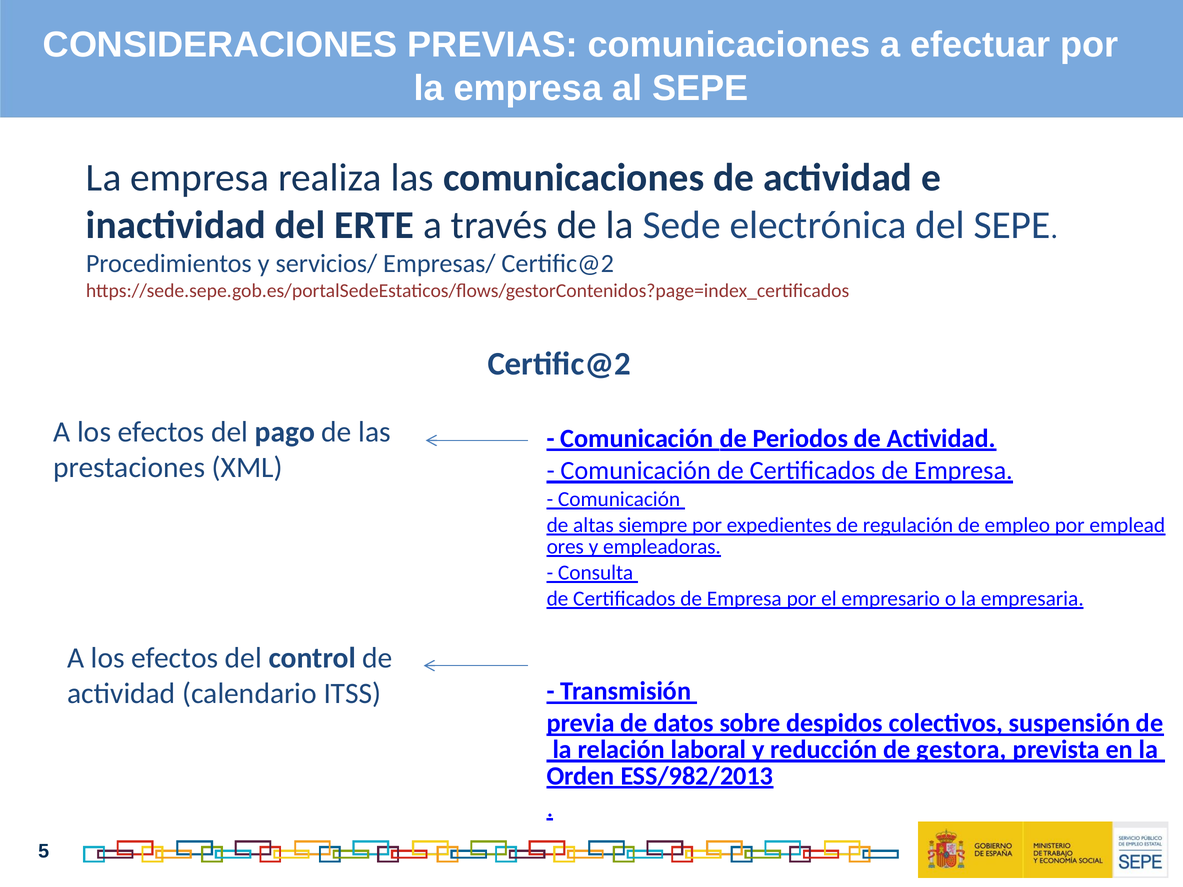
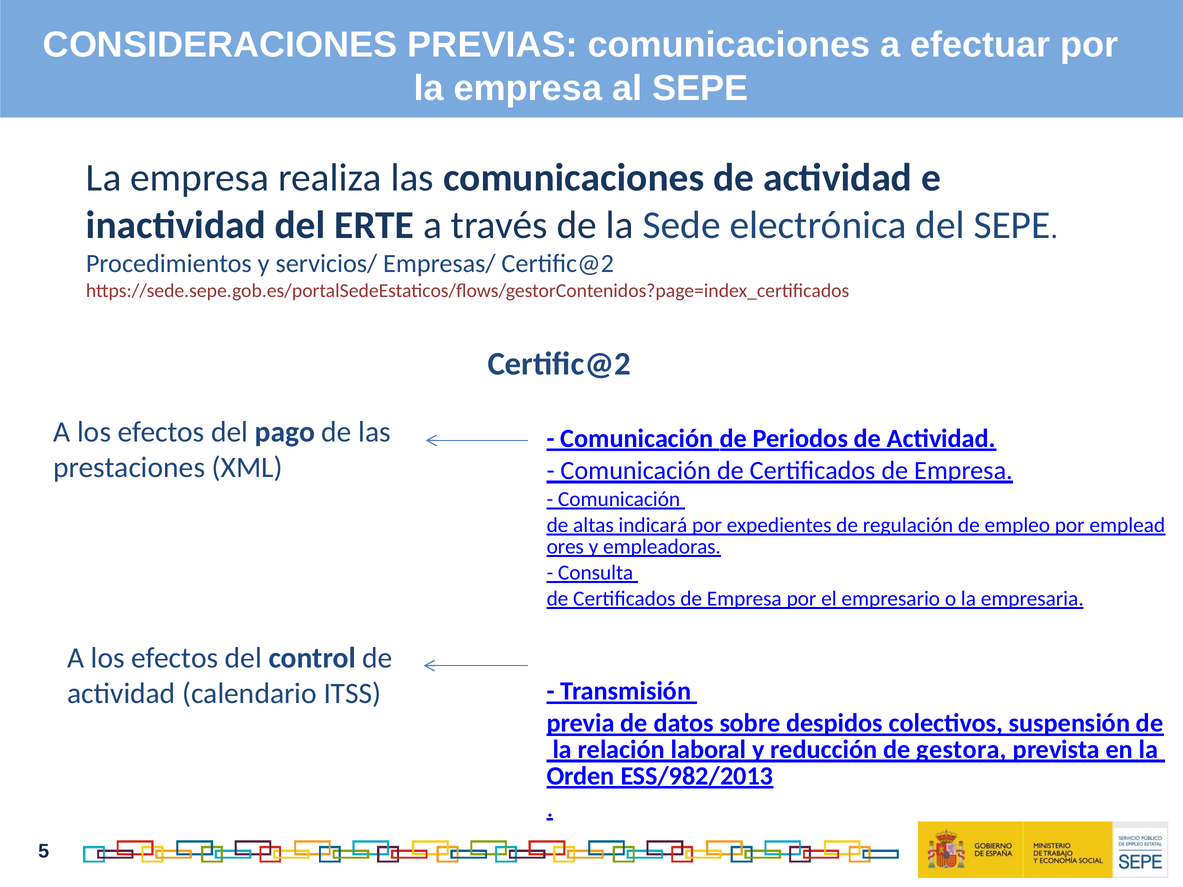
siempre: siempre -> indicará (653, 526)
